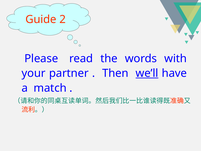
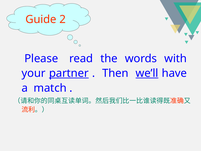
partner underline: none -> present (69, 73)
